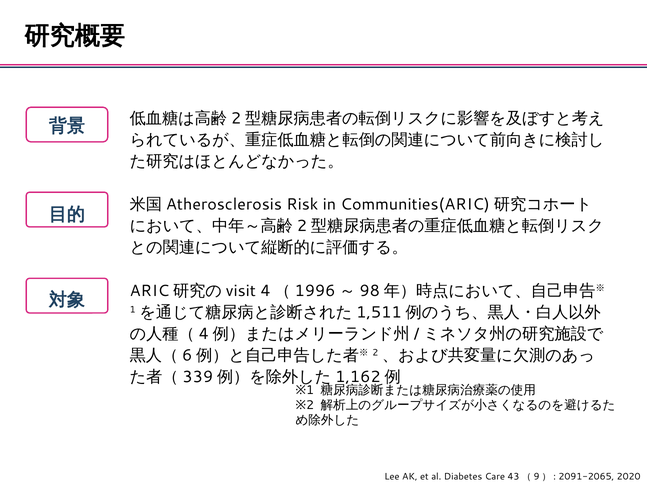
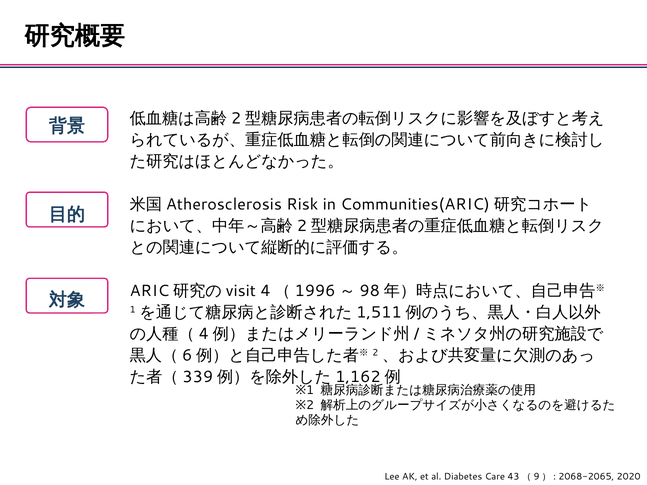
2091-2065: 2091-2065 -> 2068-2065 (586, 477)
